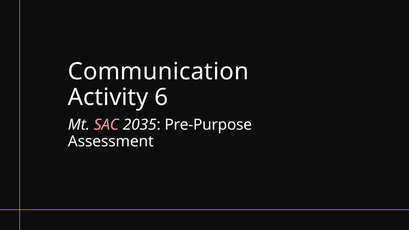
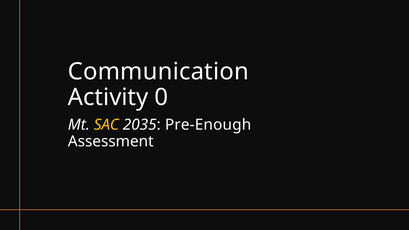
6: 6 -> 0 (161, 97)
SAC colour: pink -> yellow (106, 125)
Pre-Purpose: Pre-Purpose -> Pre-Enough (208, 125)
